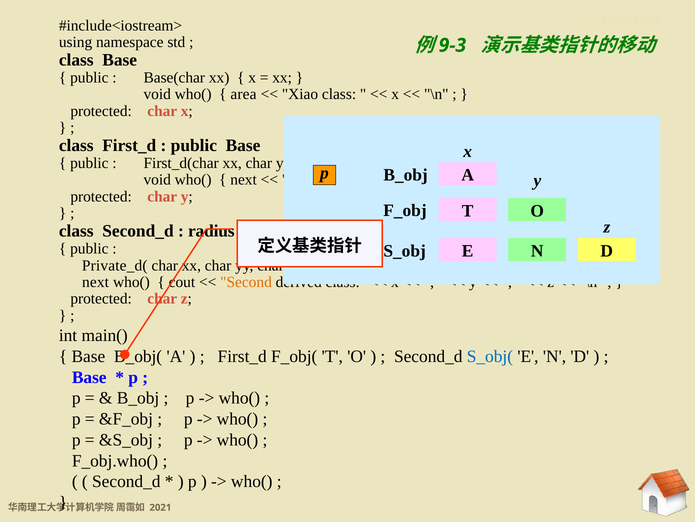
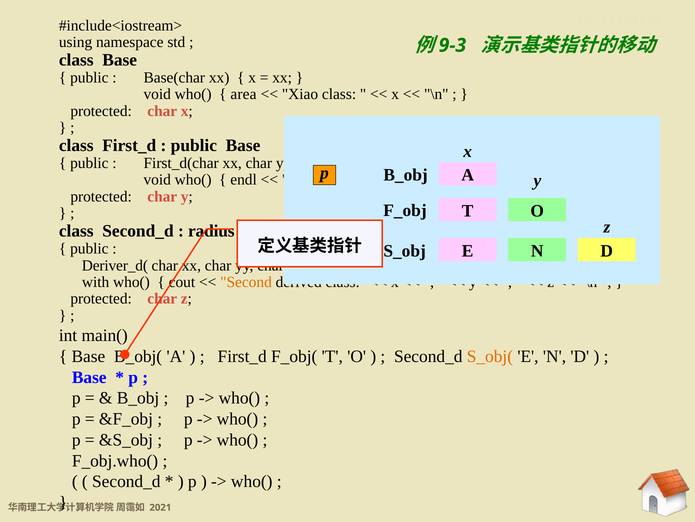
next: next -> endl (244, 180)
Private_d(: Private_d( -> Deriver_d( (115, 265)
next: next -> with (96, 282)
S_obj( colour: blue -> orange (490, 356)
